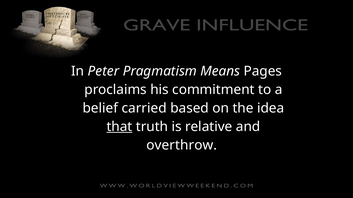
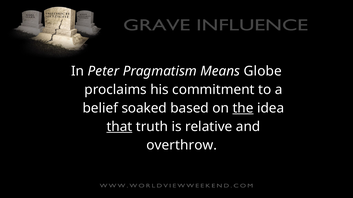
Pages: Pages -> Globe (263, 71)
carried: carried -> soaked (144, 108)
the underline: none -> present (243, 108)
